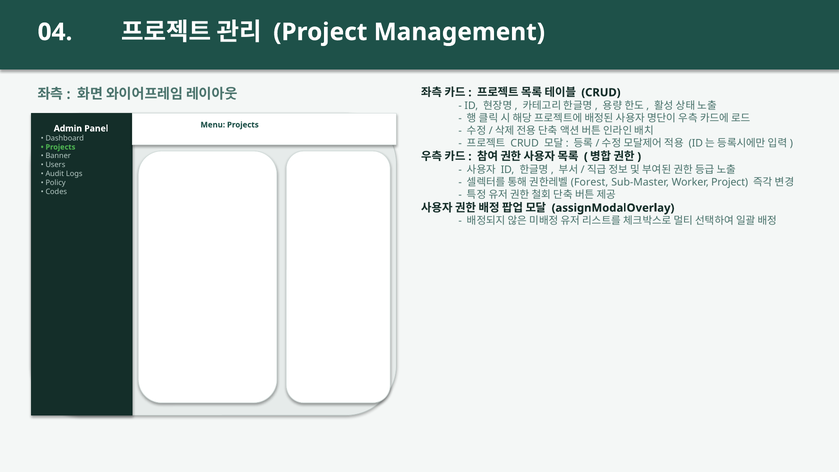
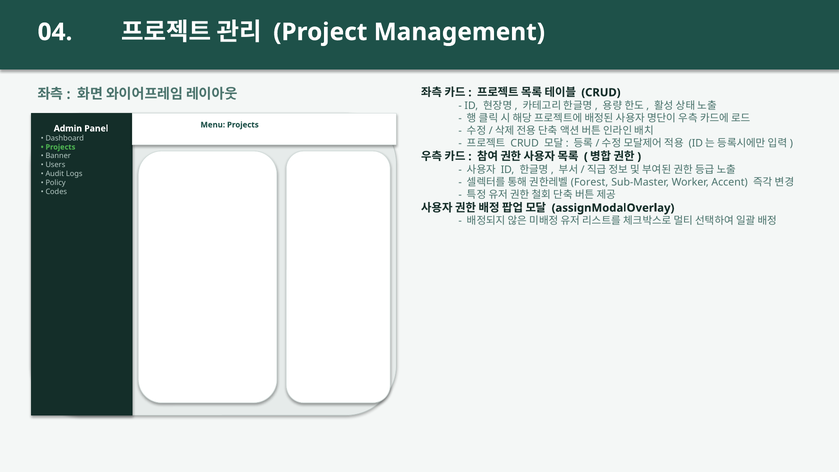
Worker Project: Project -> Accent (730, 182)
